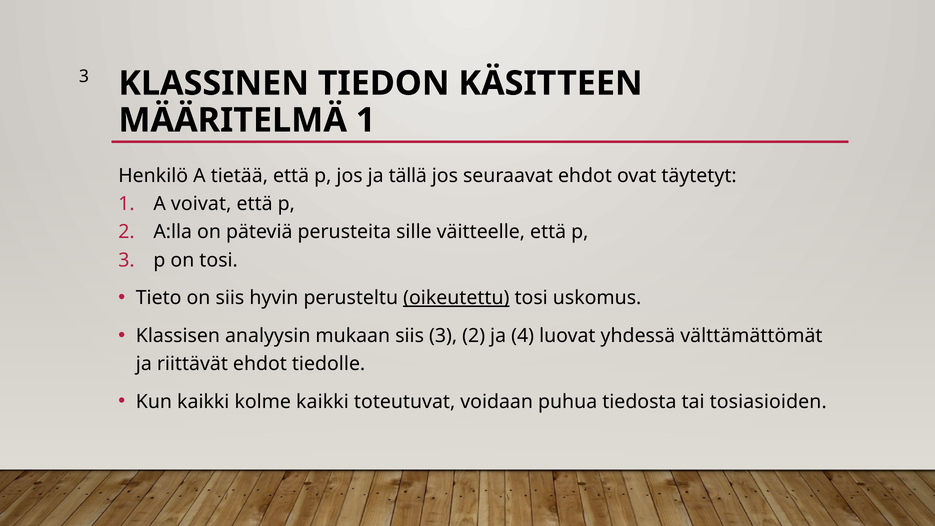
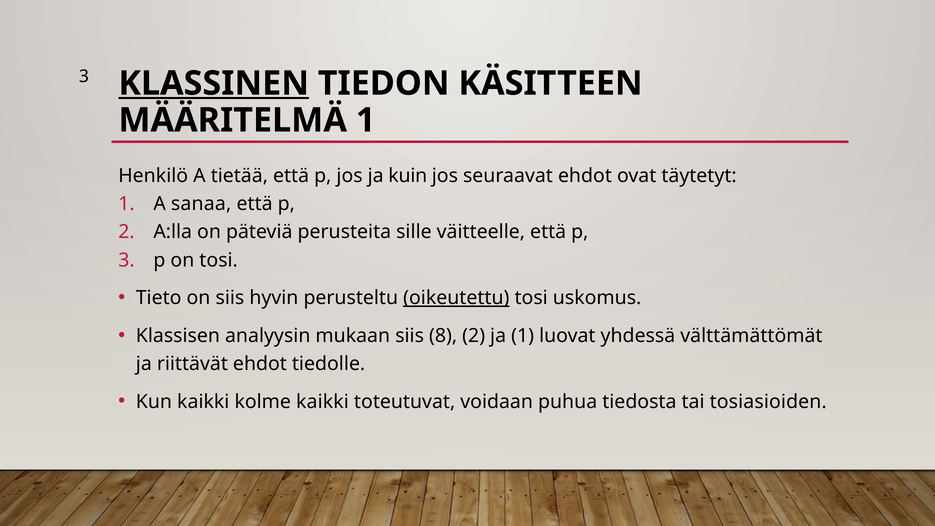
KLASSINEN underline: none -> present (214, 83)
tällä: tällä -> kuin (408, 176)
voivat: voivat -> sanaa (201, 204)
siis 3: 3 -> 8 (443, 336)
ja 4: 4 -> 1 (523, 336)
